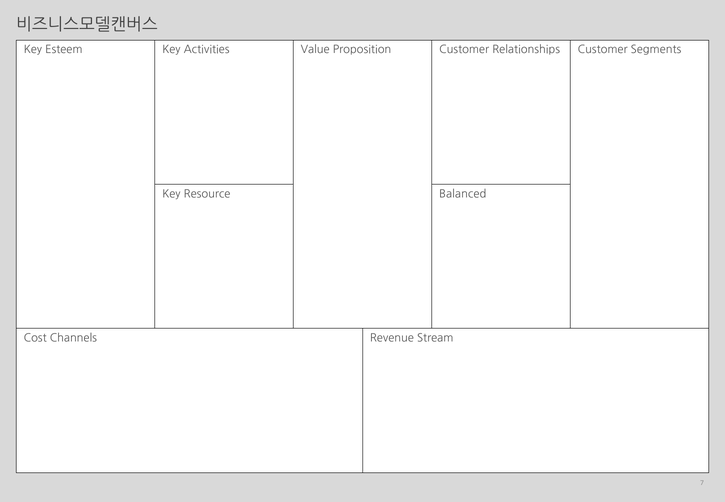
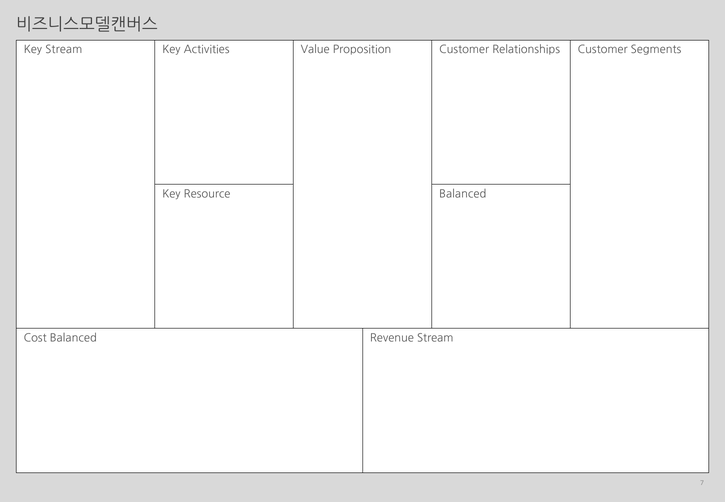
Key Esteem: Esteem -> Stream (64, 50)
Cost Channels: Channels -> Balanced (73, 338)
